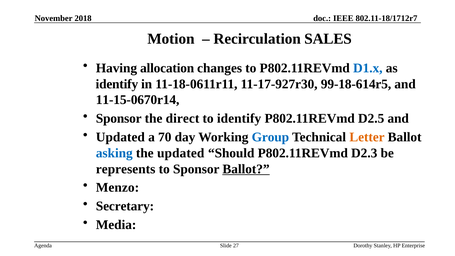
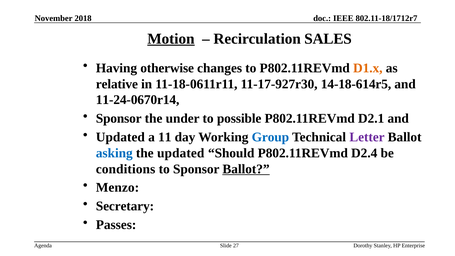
Motion underline: none -> present (171, 39)
allocation: allocation -> otherwise (167, 68)
D1.x colour: blue -> orange (368, 68)
identify: identify -> relative (117, 84)
99-18-614r5: 99-18-614r5 -> 14-18-614r5 (356, 84)
11-15-0670r14: 11-15-0670r14 -> 11-24-0670r14 (138, 100)
direct: direct -> under (183, 119)
to identify: identify -> possible (239, 119)
D2.5: D2.5 -> D2.1 (371, 119)
70: 70 -> 11 (165, 137)
Letter colour: orange -> purple (367, 137)
D2.3: D2.3 -> D2.4 (364, 153)
represents: represents -> conditions (126, 169)
Media: Media -> Passes (116, 225)
